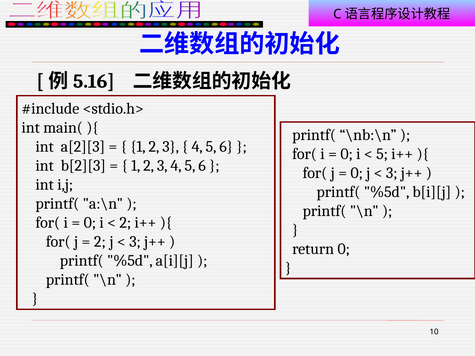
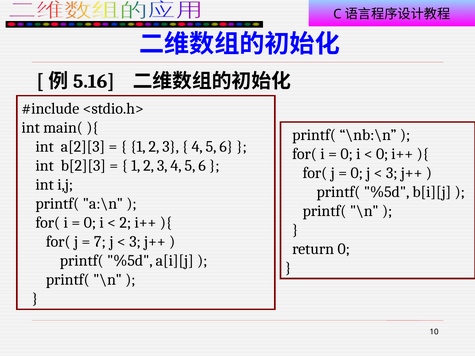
5: 5 -> 0 (382, 154)
2: 2 -> 7 (100, 242)
